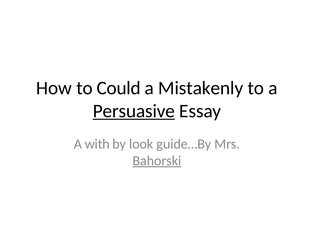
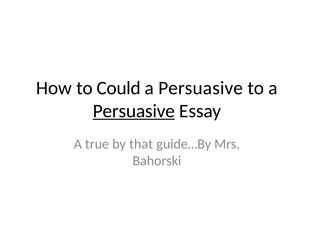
Mistakenly: Mistakenly -> Persuasive (201, 88)
with: with -> true (97, 144)
look: look -> that (141, 144)
Bahorski underline: present -> none (157, 161)
